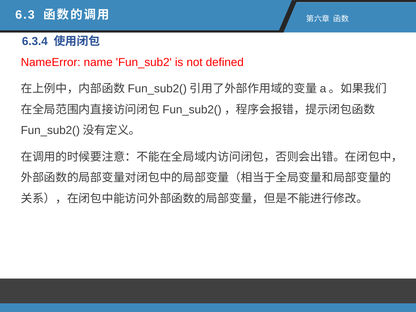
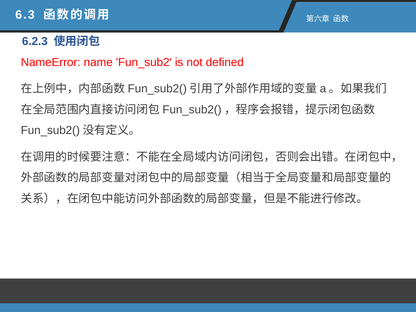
6.3.4: 6.3.4 -> 6.2.3 (35, 42)
